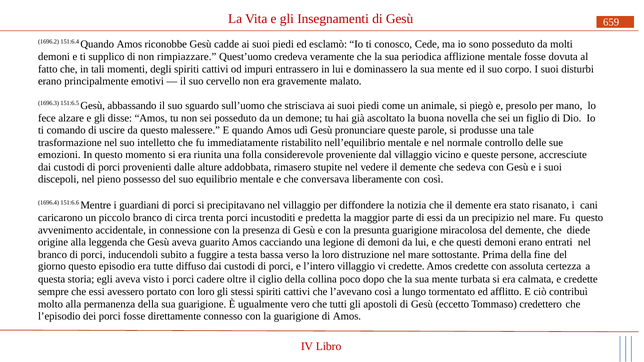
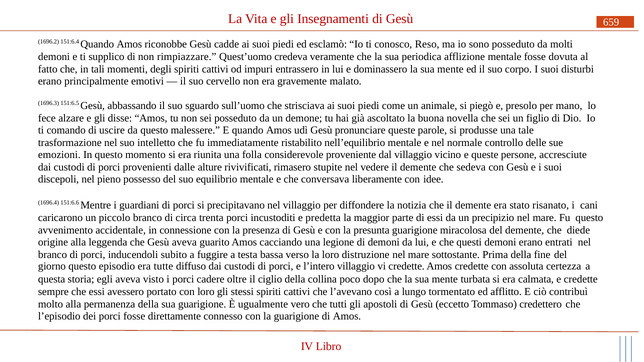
Cede: Cede -> Reso (427, 45)
addobbata: addobbata -> rivivificati (248, 167)
con così: così -> idee (433, 180)
